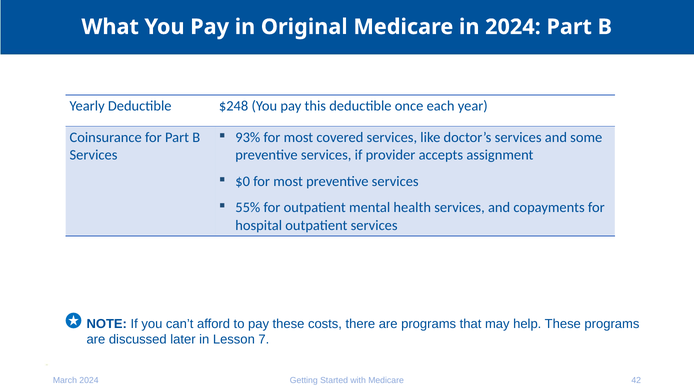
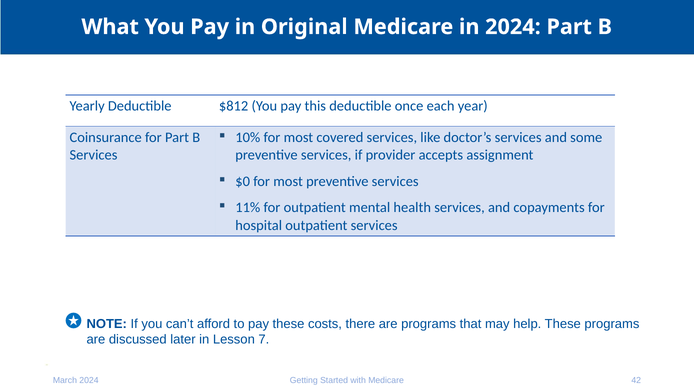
$248: $248 -> $812 (234, 106)
93%: 93% -> 10% (248, 137)
55%: 55% -> 11% (248, 208)
